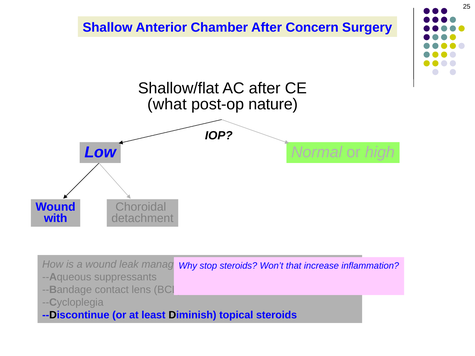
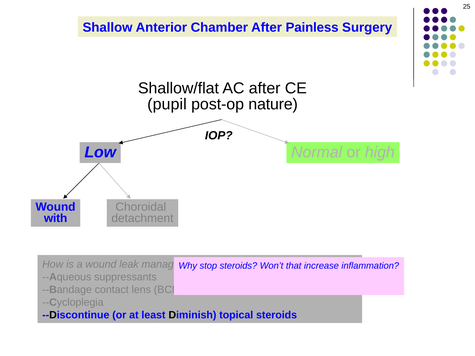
Concern: Concern -> Painless (312, 28)
what: what -> pupil (167, 105)
